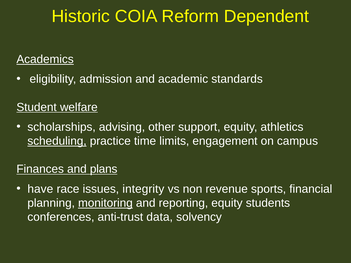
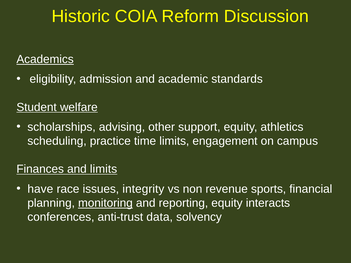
Dependent: Dependent -> Discussion (266, 16)
scheduling underline: present -> none (57, 141)
and plans: plans -> limits (104, 169)
students: students -> interacts (268, 203)
